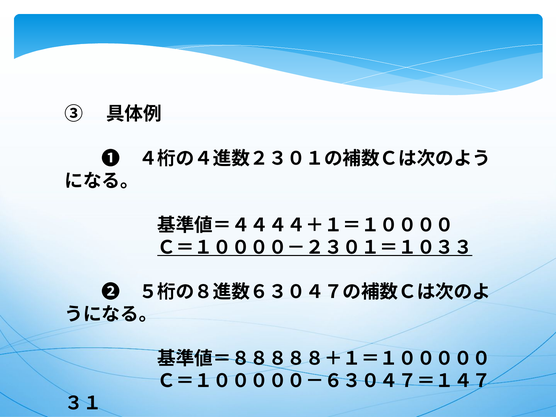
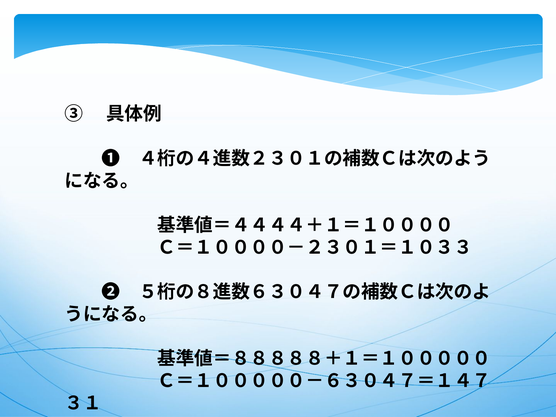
Ｃ＝１００００－２３０１＝１０３３ underline: present -> none (315, 248)
